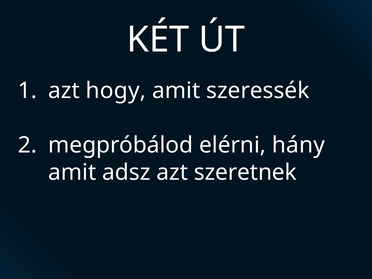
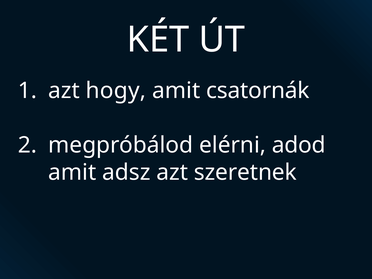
szeressék: szeressék -> csatornák (258, 91)
hány: hány -> adod (299, 145)
